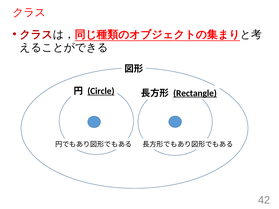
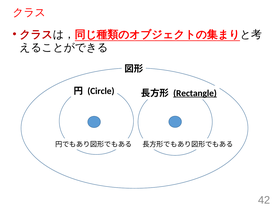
Circle underline: present -> none (101, 91)
